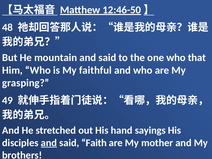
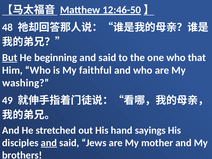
But underline: none -> present (10, 58)
mountain: mountain -> beginning (56, 58)
grasping: grasping -> washing (26, 83)
Faith: Faith -> Jews (94, 143)
